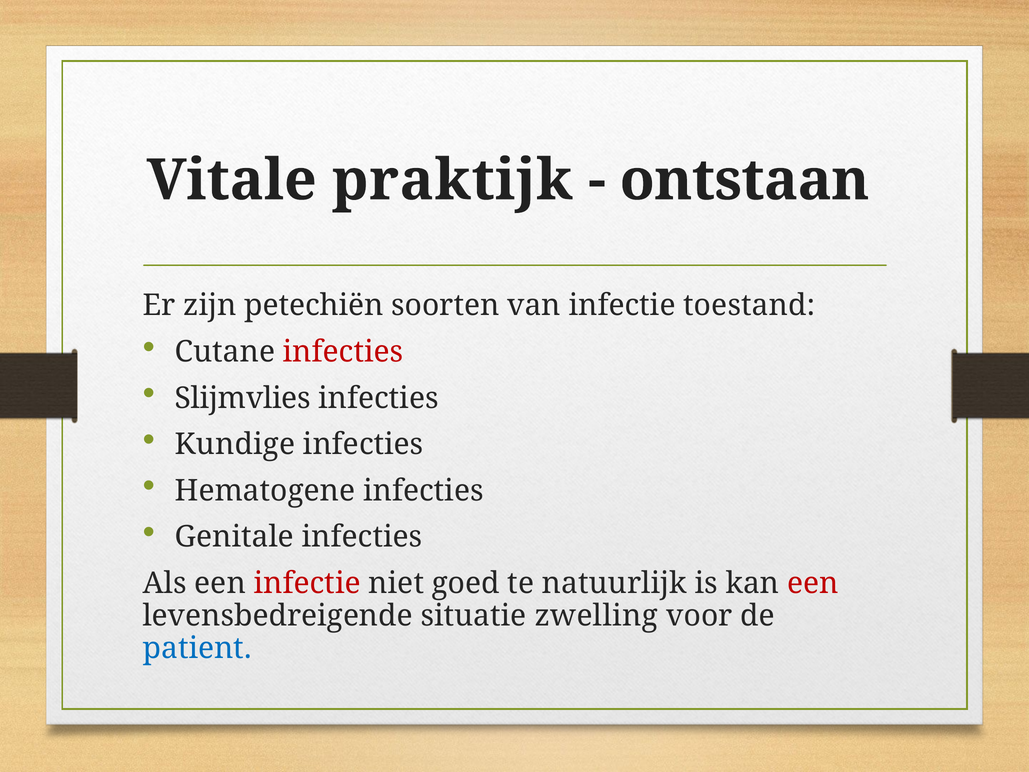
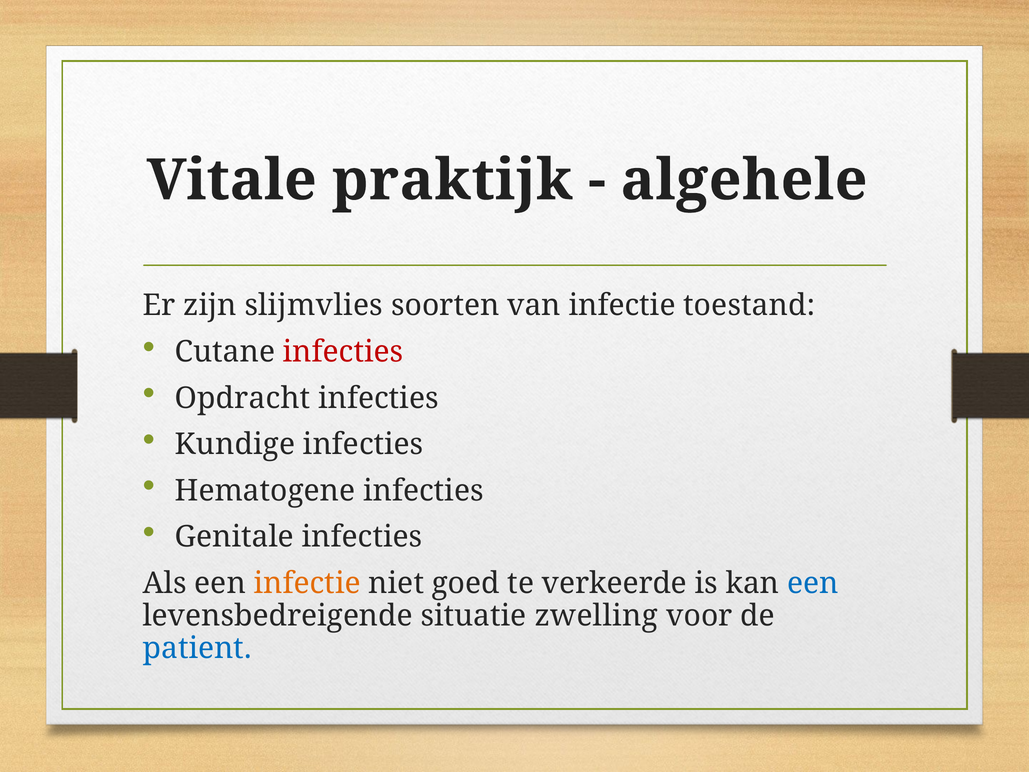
ontstaan: ontstaan -> algehele (744, 180)
petechiën: petechiën -> slijmvlies (314, 305)
Slijmvlies: Slijmvlies -> Opdracht (243, 398)
infectie colour: red -> orange (307, 583)
natuurlijk: natuurlijk -> verkeerde (614, 583)
een colour: red -> blue (813, 583)
